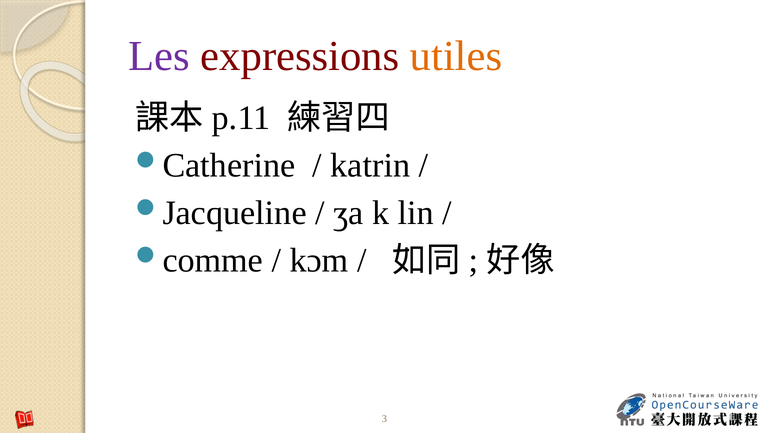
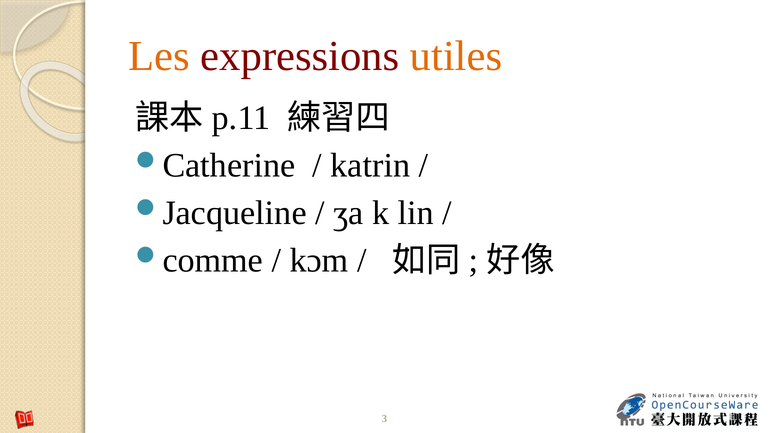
Les colour: purple -> orange (159, 56)
